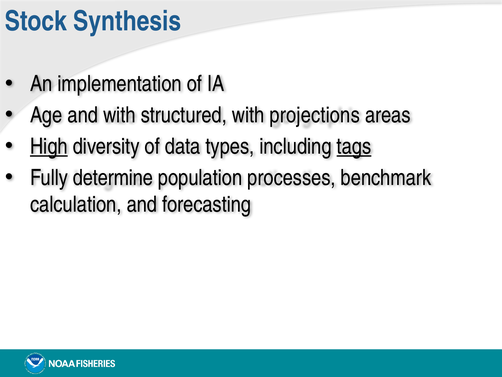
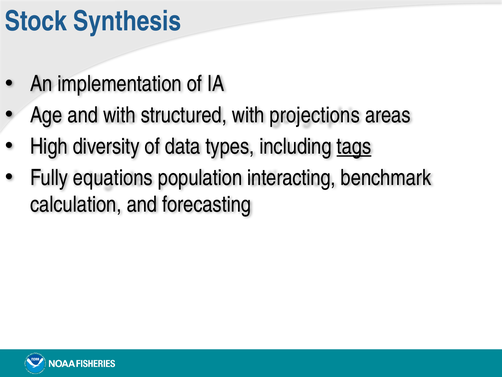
High underline: present -> none (49, 146)
determine: determine -> equations (113, 177)
processes: processes -> interacting (292, 177)
